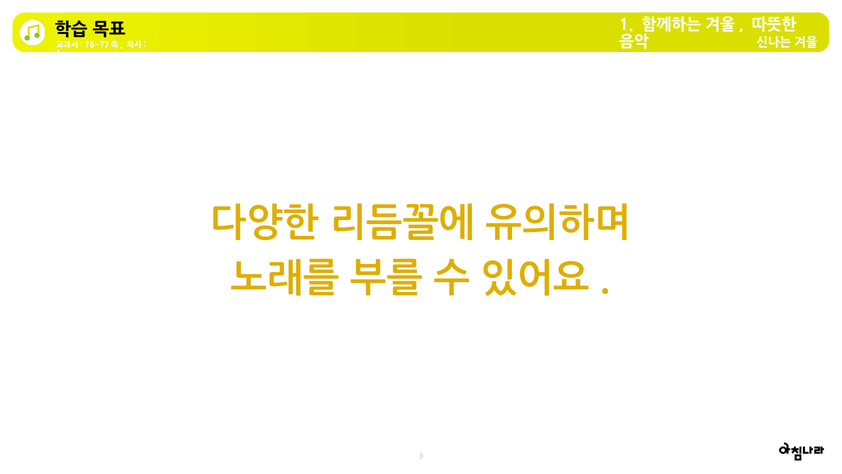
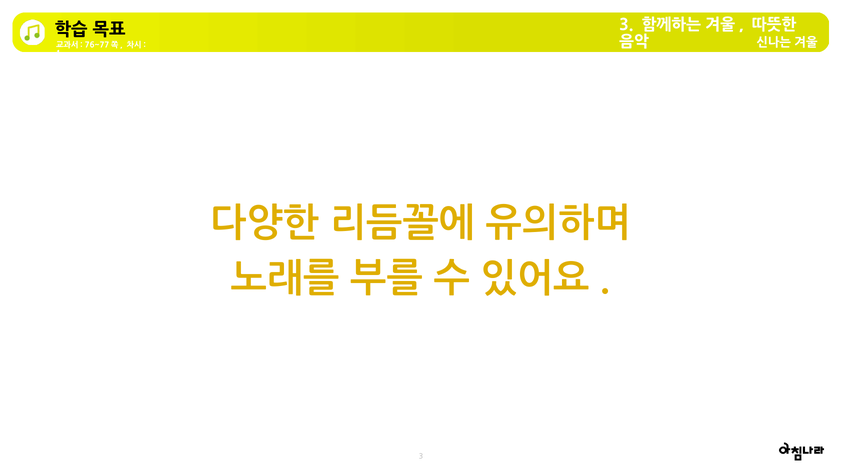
1: 1 -> 3 (626, 25)
